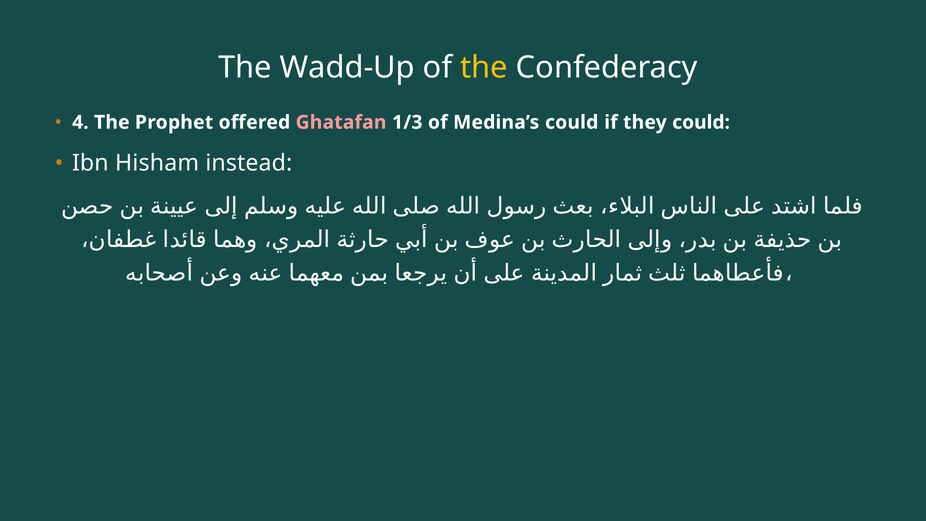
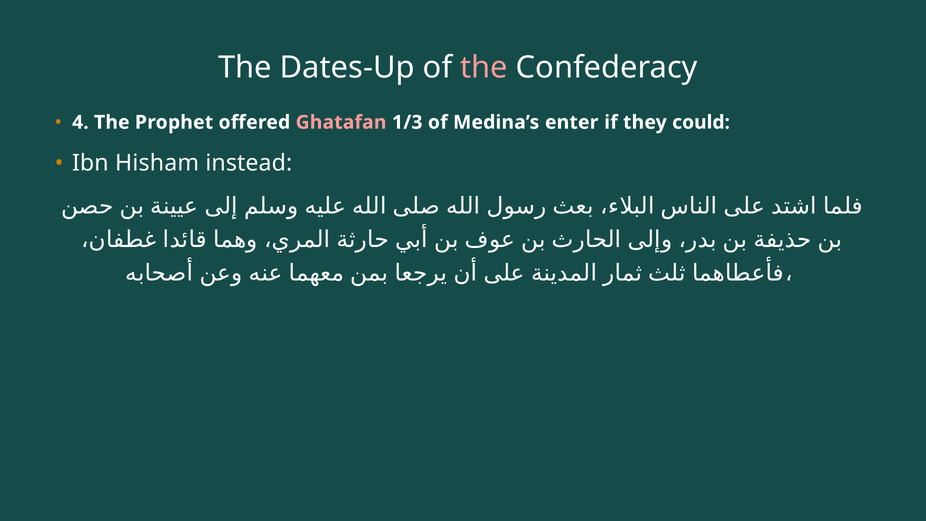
Wadd-Up: Wadd-Up -> Dates-Up (347, 68)
the colour: yellow -> pink (484, 68)
Medina’s could: could -> enter (572, 122)
